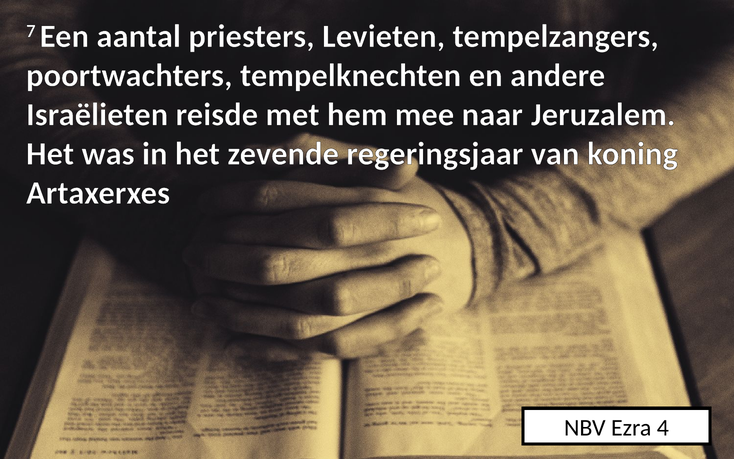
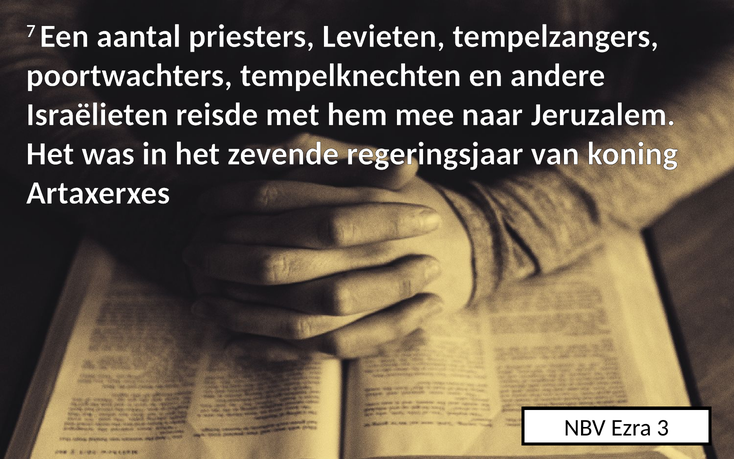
4: 4 -> 3 (663, 428)
